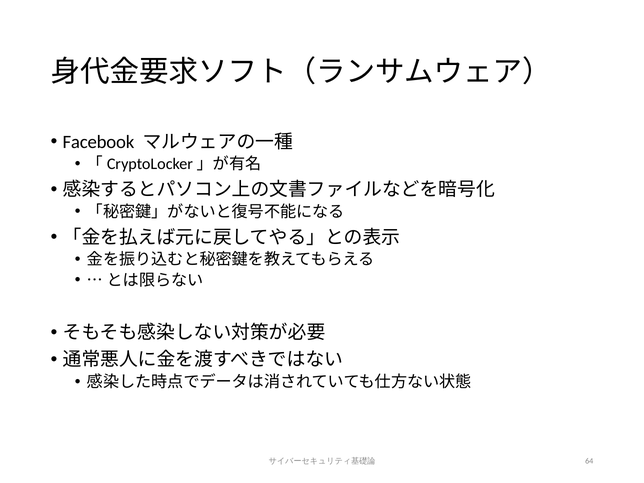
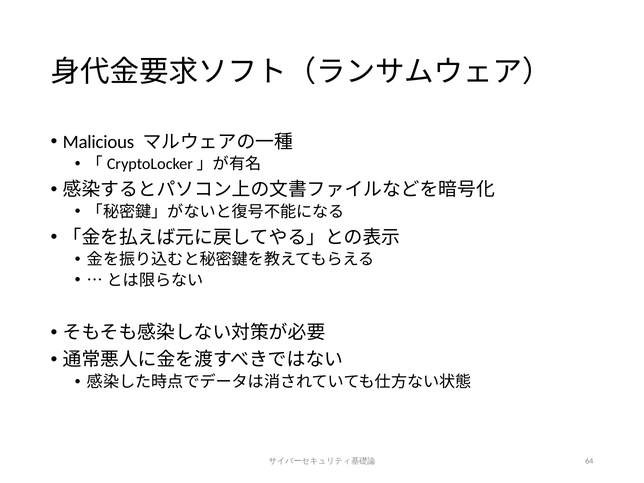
Facebook: Facebook -> Malicious (98, 142)
